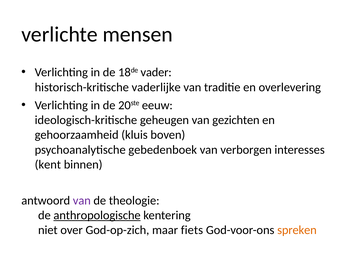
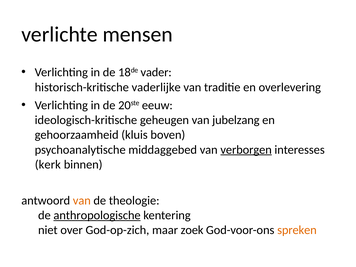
gezichten: gezichten -> jubelzang (236, 120)
gebedenboek: gebedenboek -> middaggebed (163, 150)
verborgen underline: none -> present (246, 150)
kent: kent -> kerk (48, 165)
van colour: purple -> orange (82, 200)
fiets: fiets -> zoek (192, 230)
